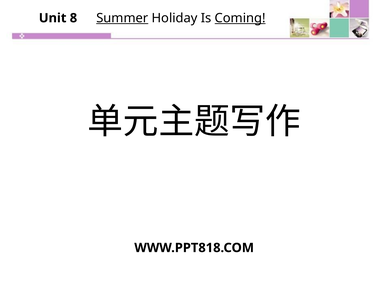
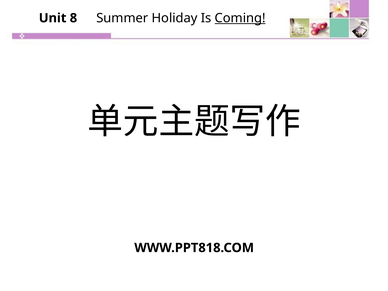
Summer underline: present -> none (122, 18)
